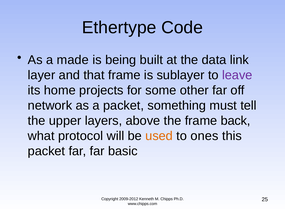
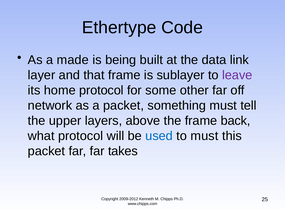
home projects: projects -> protocol (101, 90)
used colour: orange -> blue (159, 136)
to ones: ones -> must (204, 136)
basic: basic -> takes (123, 151)
